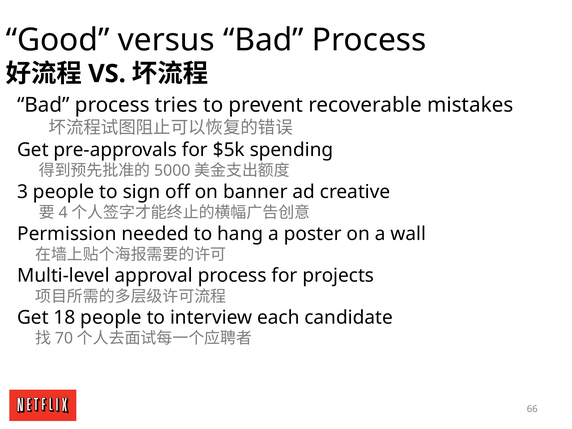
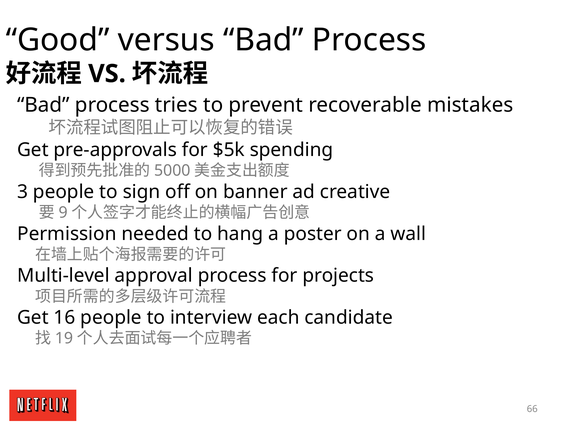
4: 4 -> 9 (63, 213)
18: 18 -> 16 (64, 318)
70: 70 -> 19 (64, 338)
